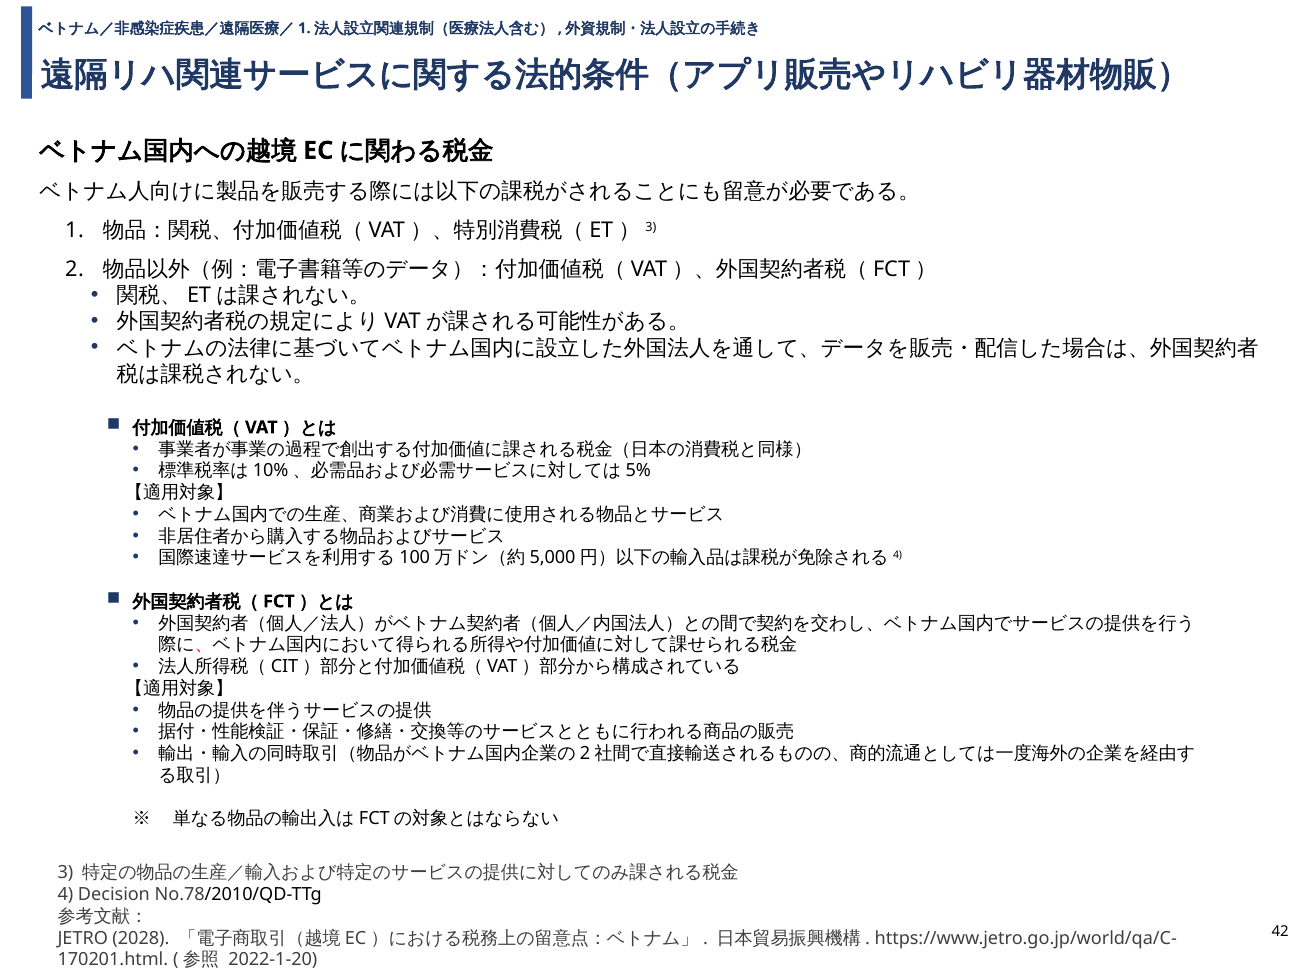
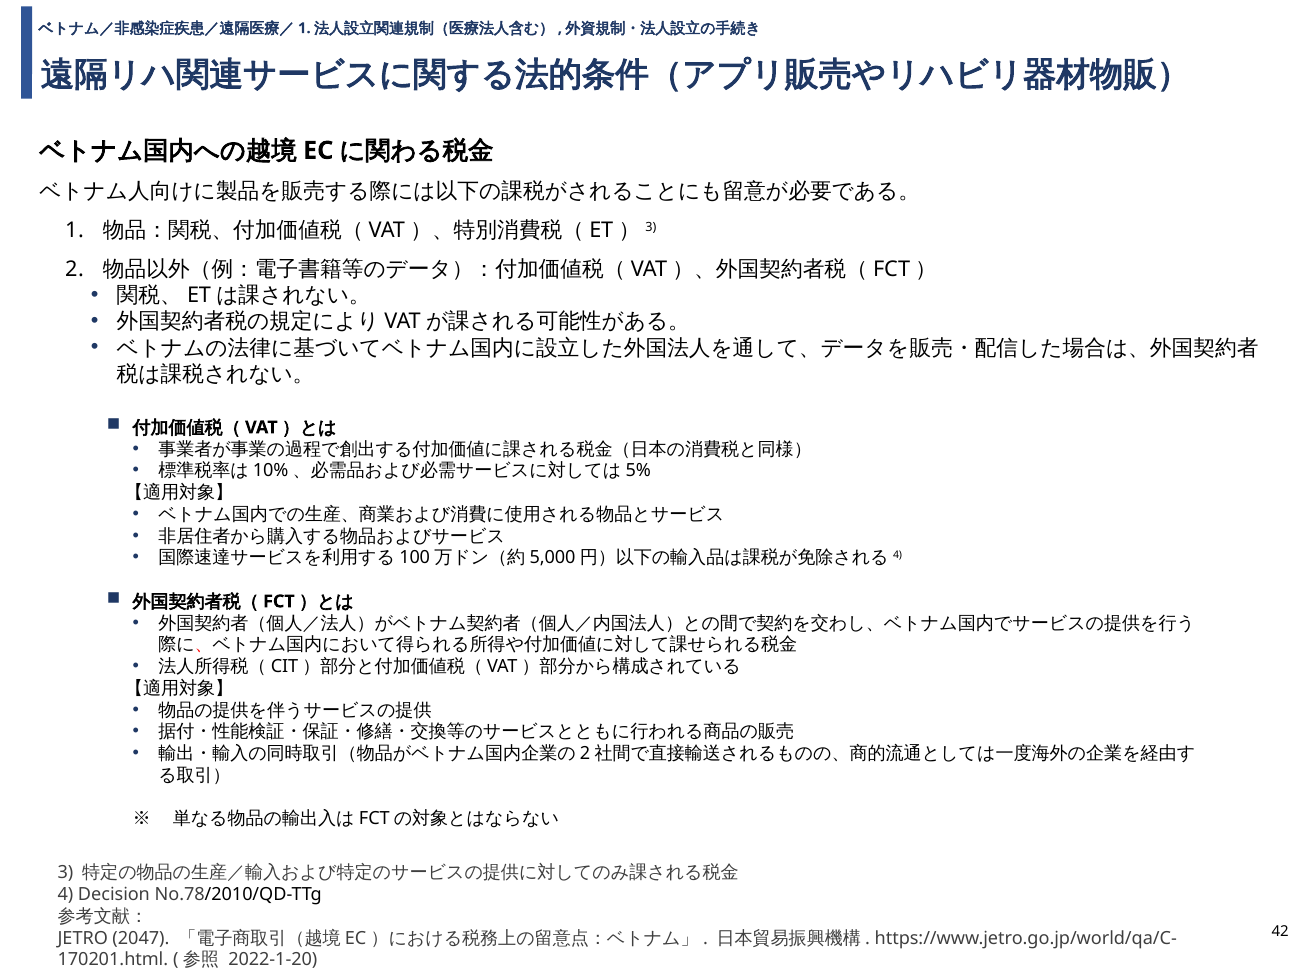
2028: 2028 -> 2047 (141, 938)
